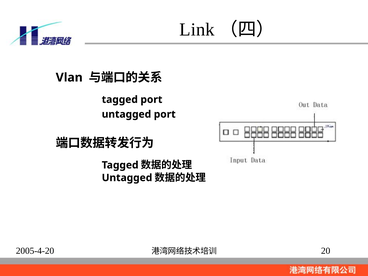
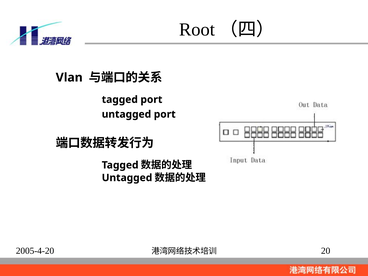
Link: Link -> Root (197, 29)
